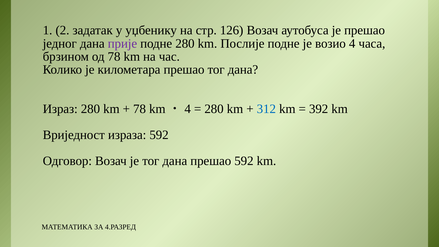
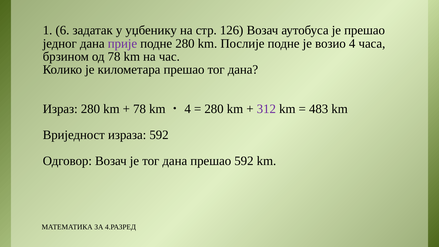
2: 2 -> 6 (62, 30)
312 colour: blue -> purple (266, 109)
392: 392 -> 483 (319, 109)
